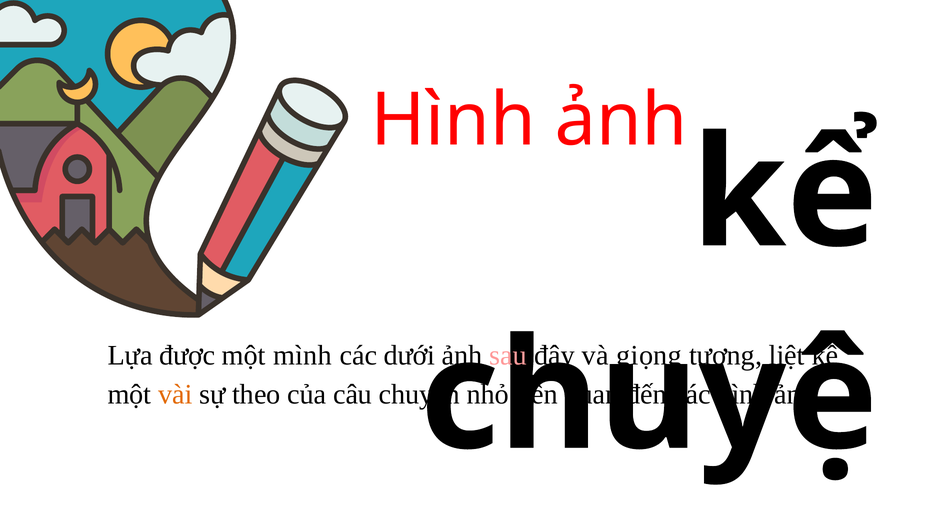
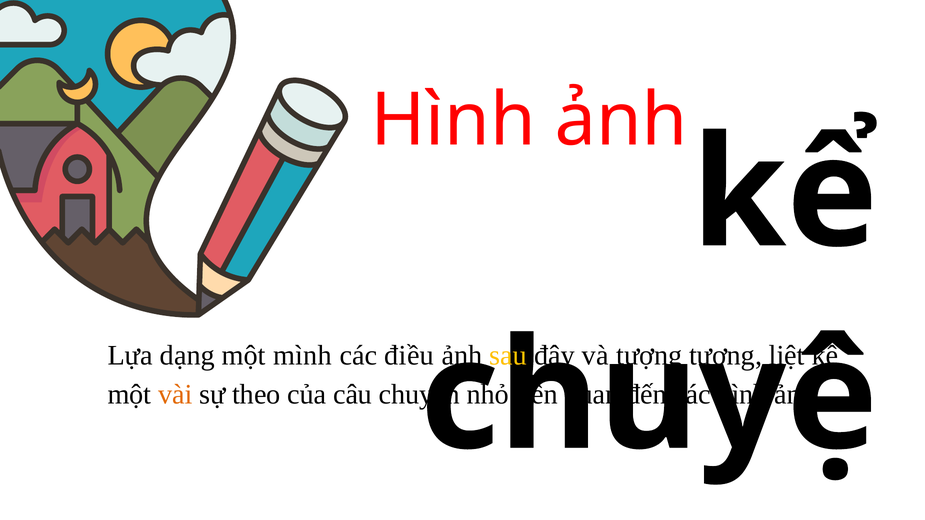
được: được -> dạng (187, 356)
dưới: dưới -> điều (409, 356)
sau colour: pink -> yellow (508, 356)
và giọng: giọng -> tượng (649, 356)
